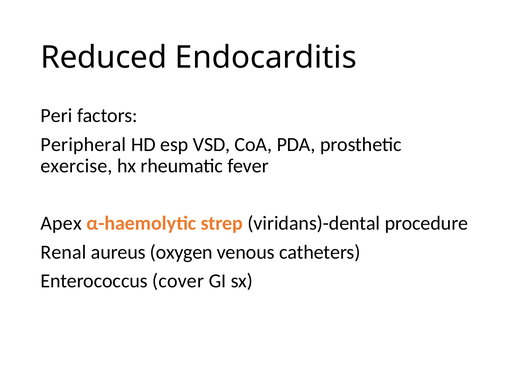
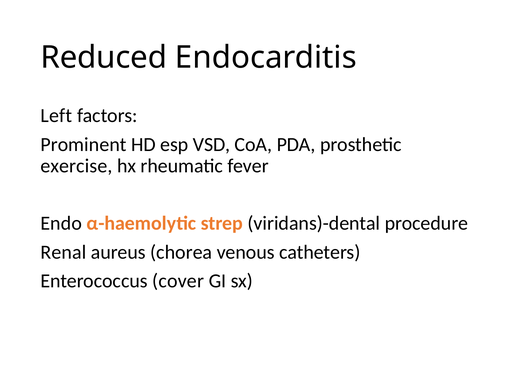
Peri: Peri -> Left (56, 116)
Peripheral: Peripheral -> Prominent (83, 144)
Apex: Apex -> Endo (61, 223)
oxygen: oxygen -> chorea (181, 252)
